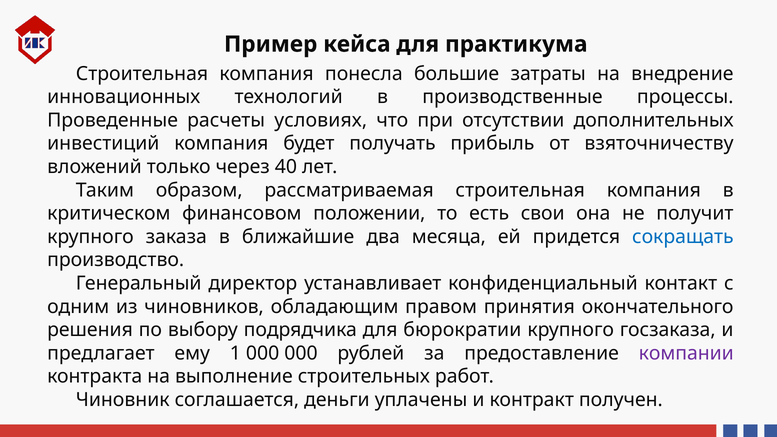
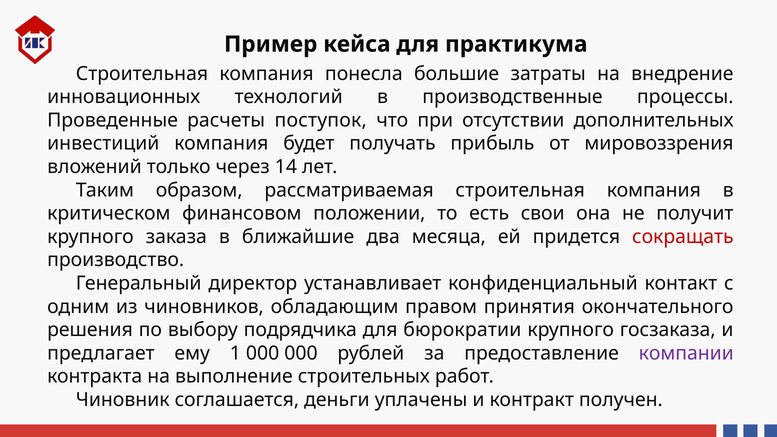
условиях: условиях -> поступок (321, 120)
взяточничеству: взяточничеству -> мировоззрения (659, 144)
40: 40 -> 14 (286, 167)
сокращать colour: blue -> red (683, 237)
